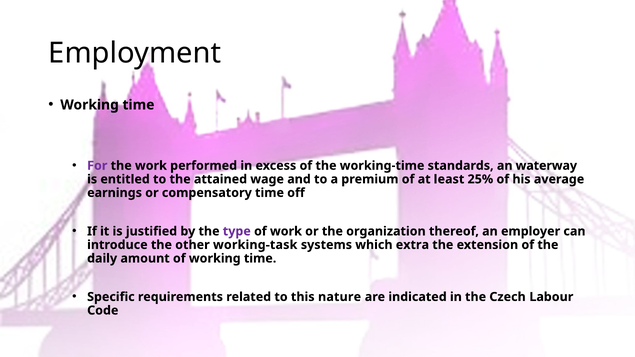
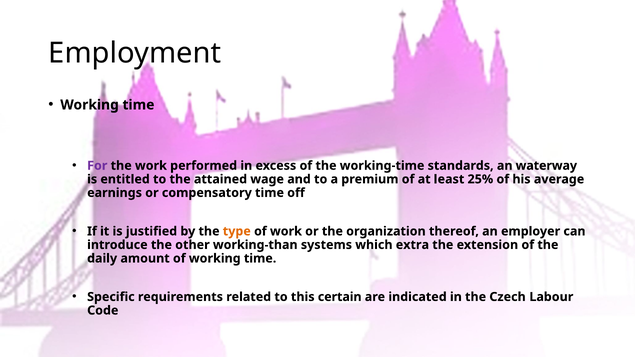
type colour: purple -> orange (237, 231)
working-task: working-task -> working-than (255, 245)
nature: nature -> certain (340, 297)
